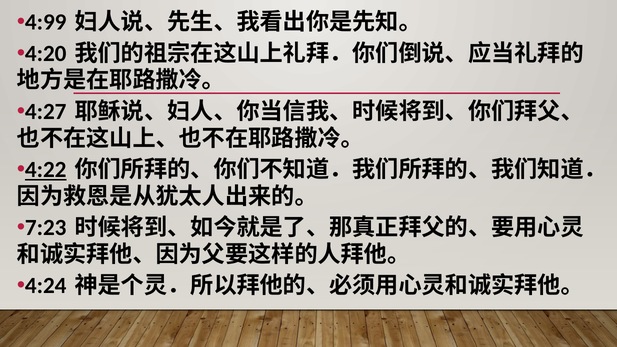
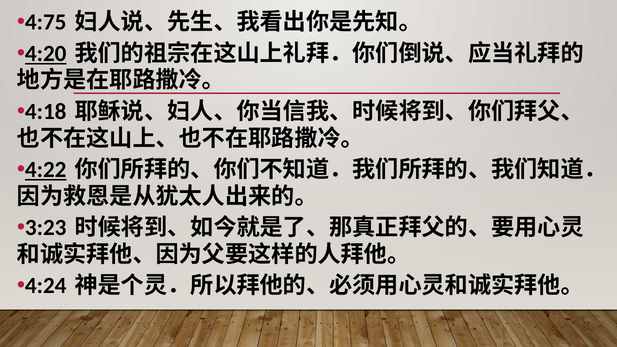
4:99: 4:99 -> 4:75 (46, 22)
4:20 underline: none -> present (46, 54)
4:27: 4:27 -> 4:18 (46, 112)
7:23: 7:23 -> 3:23 (46, 228)
